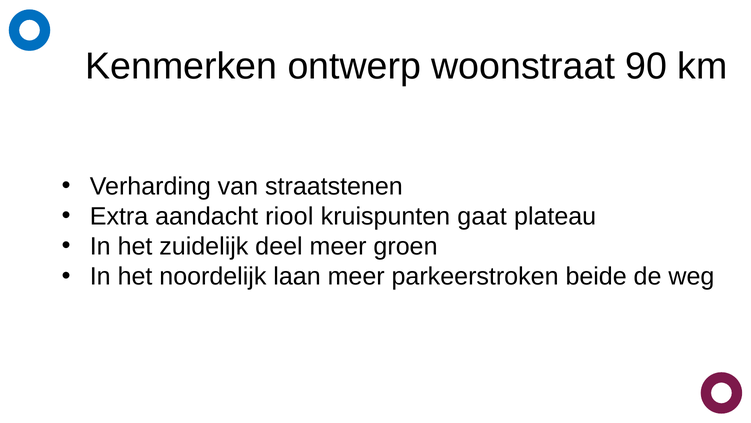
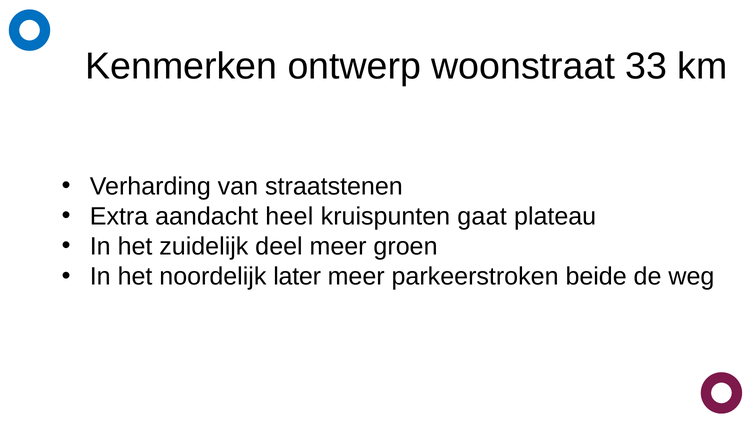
90: 90 -> 33 (646, 66)
riool: riool -> heel (289, 216)
laan: laan -> later (297, 276)
